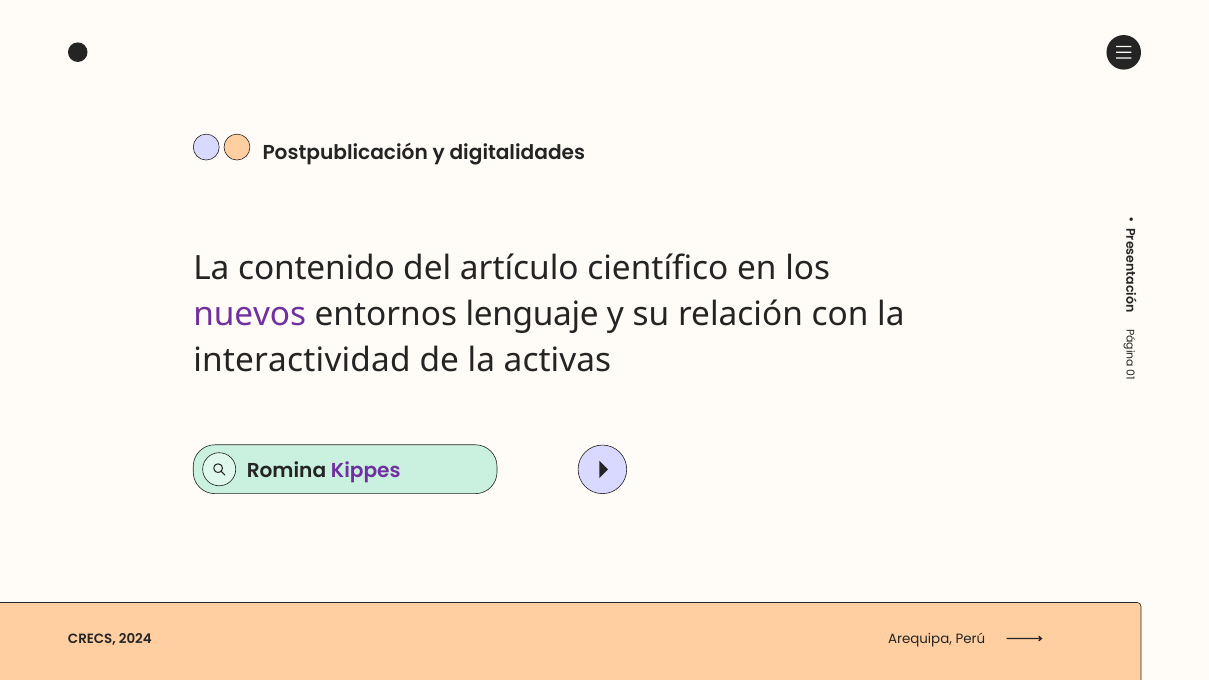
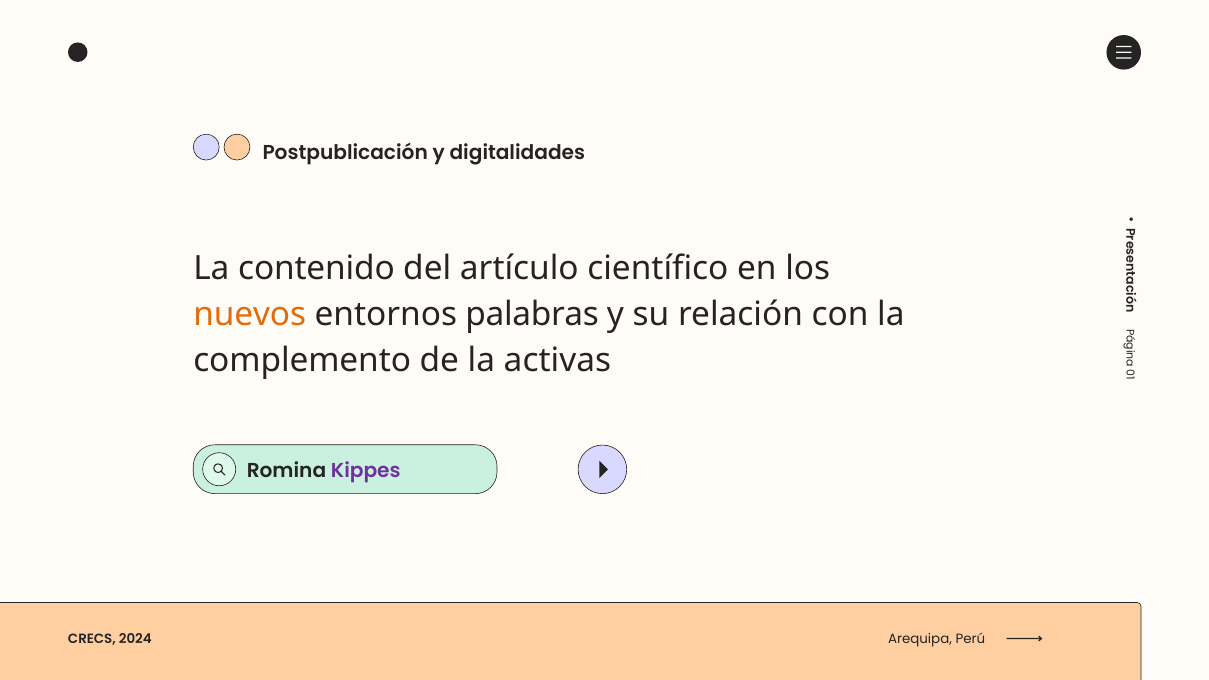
nuevos colour: purple -> orange (250, 315)
lenguaje: lenguaje -> palabras (532, 315)
interactividad: interactividad -> complemento (302, 361)
